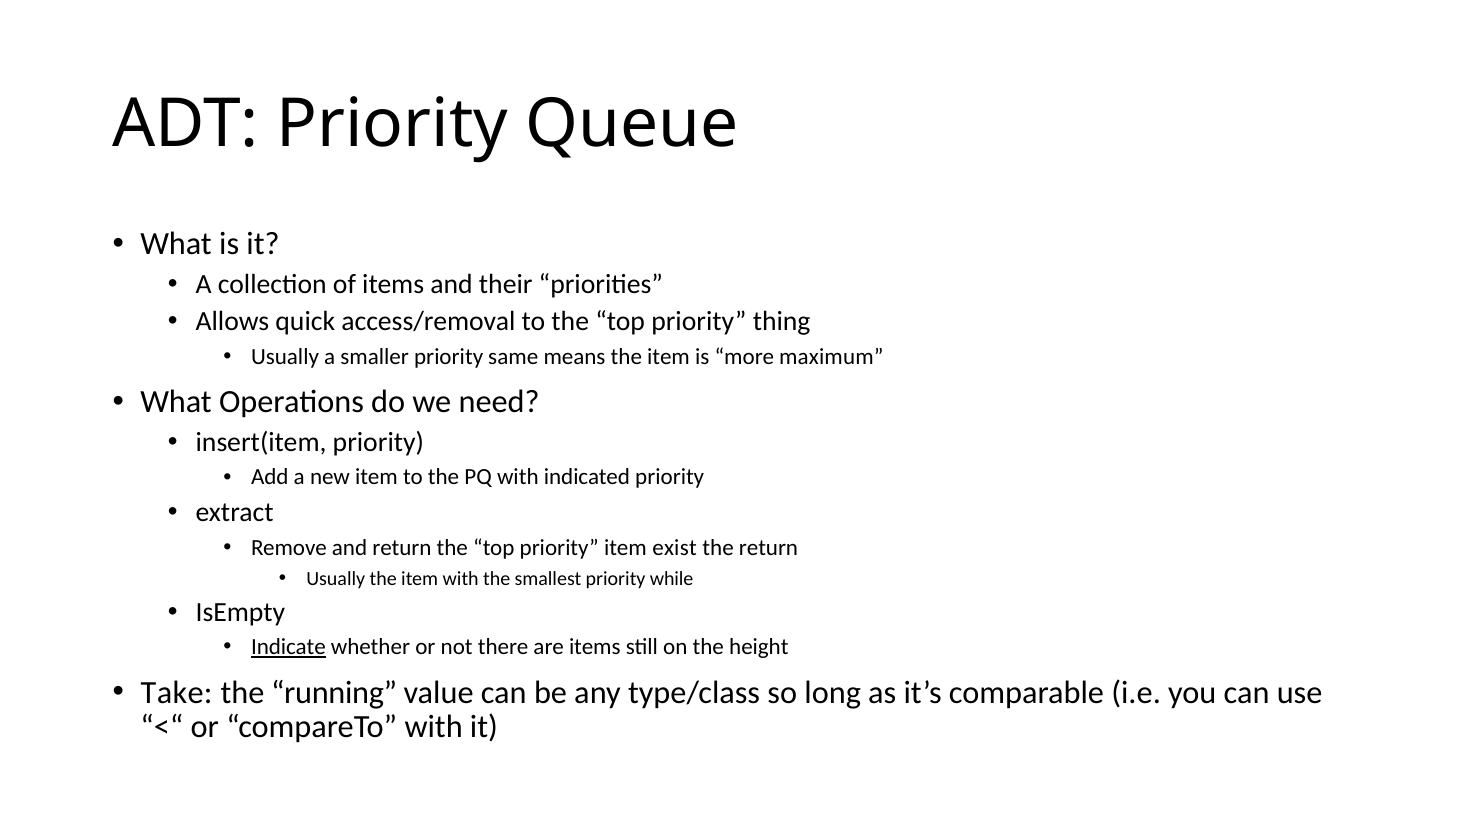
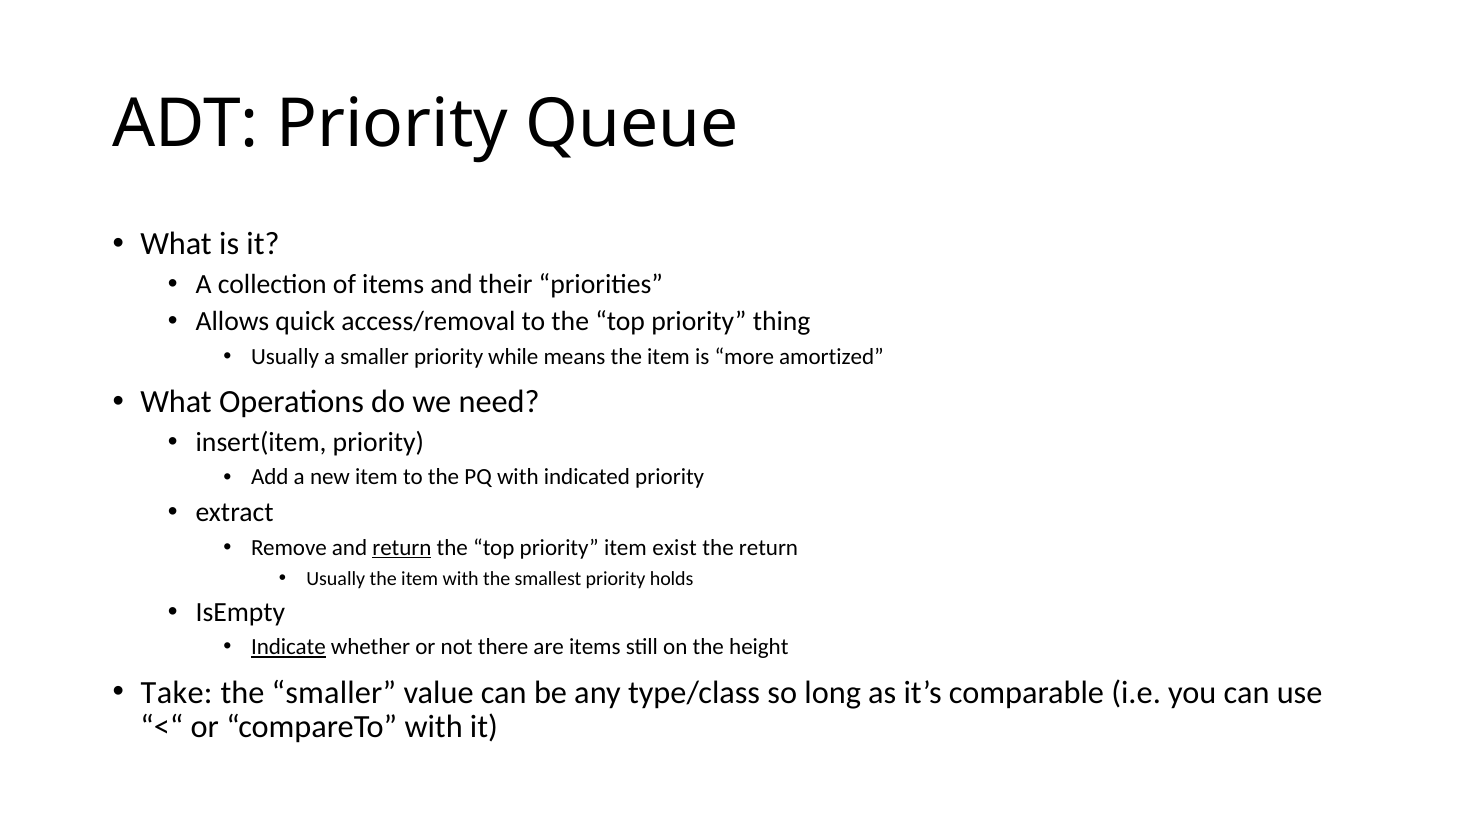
same: same -> while (513, 357)
maximum: maximum -> amortized (831, 357)
return underline: none -> present (402, 547)
while: while -> holds (672, 578)
the running: running -> smaller (334, 692)
